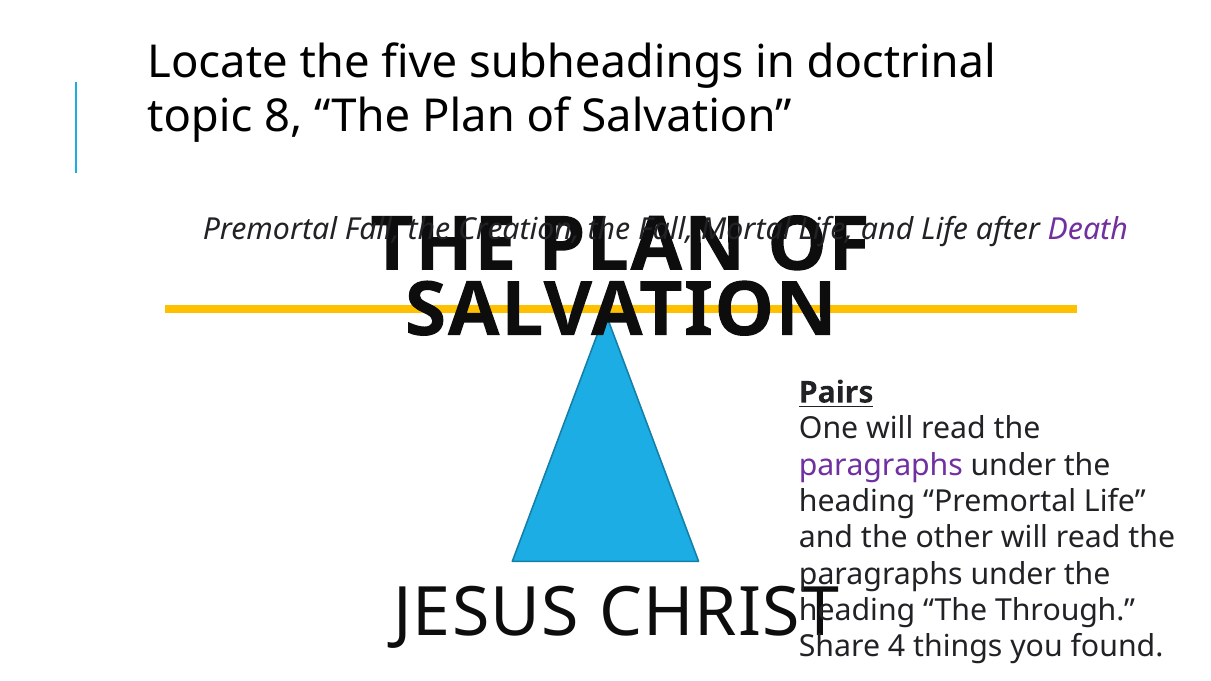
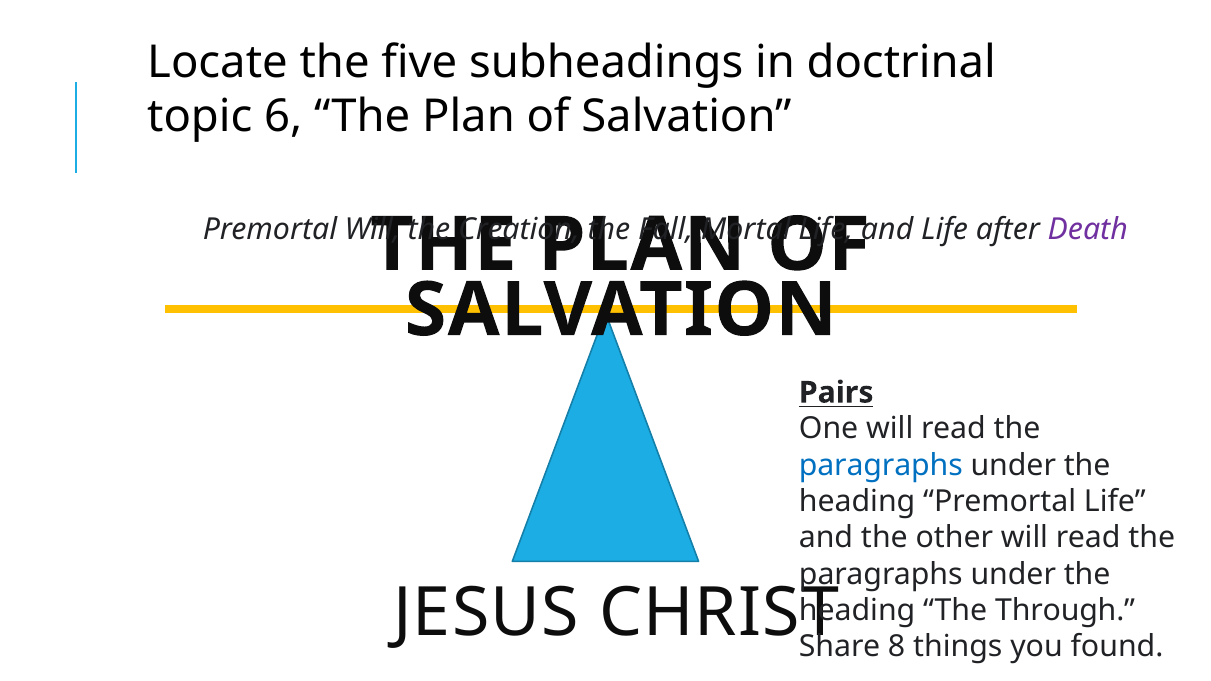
8: 8 -> 6 (283, 117)
Premortal Fall: Fall -> Will (372, 229)
paragraphs colour: purple -> blue (881, 465)
4: 4 -> 8 (897, 647)
